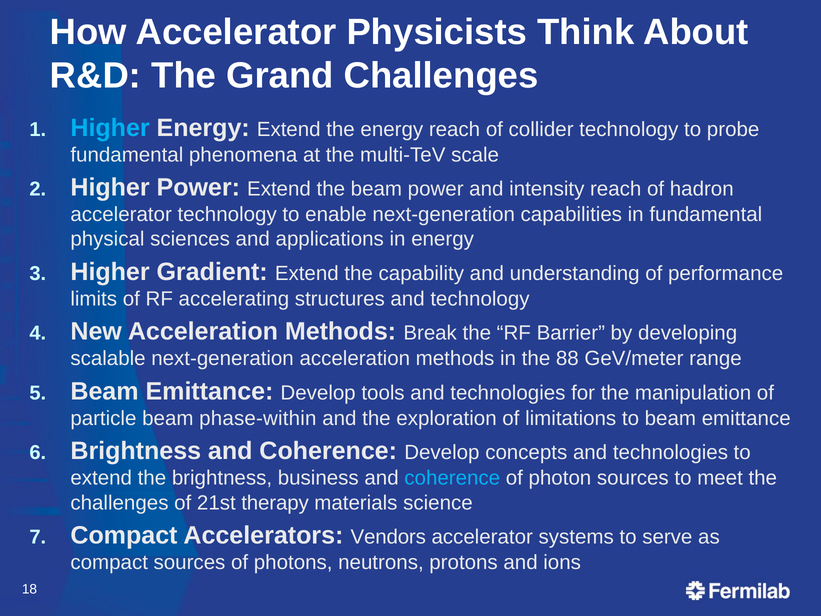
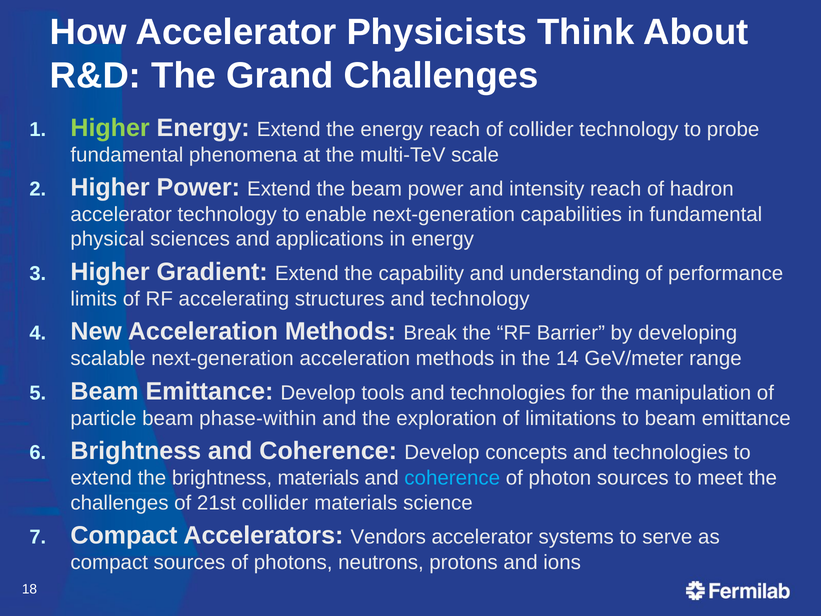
Higher colour: light blue -> light green (110, 128)
88: 88 -> 14 (567, 359)
brightness business: business -> materials (318, 478)
21st therapy: therapy -> collider (275, 503)
